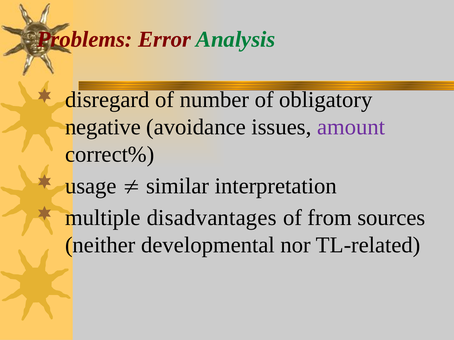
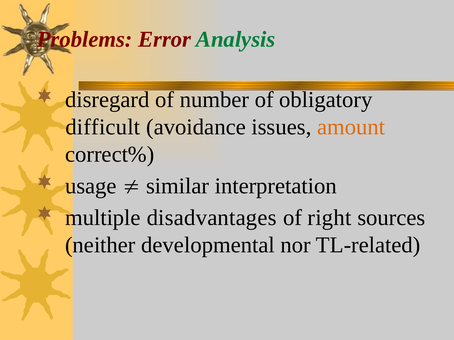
negative: negative -> difficult (103, 127)
amount colour: purple -> orange (351, 127)
from: from -> right (330, 218)
